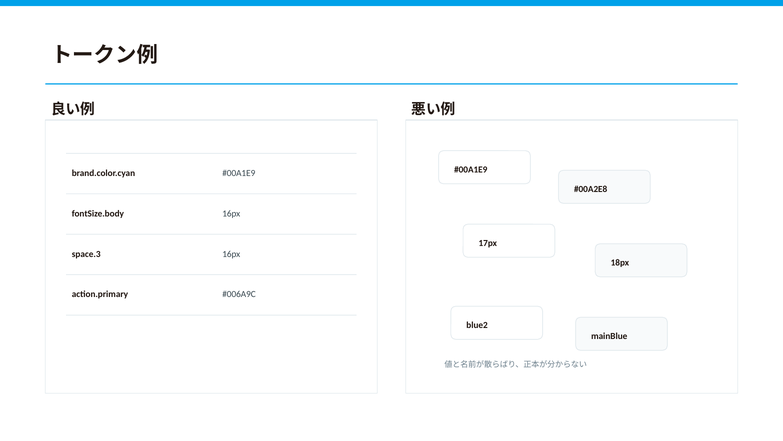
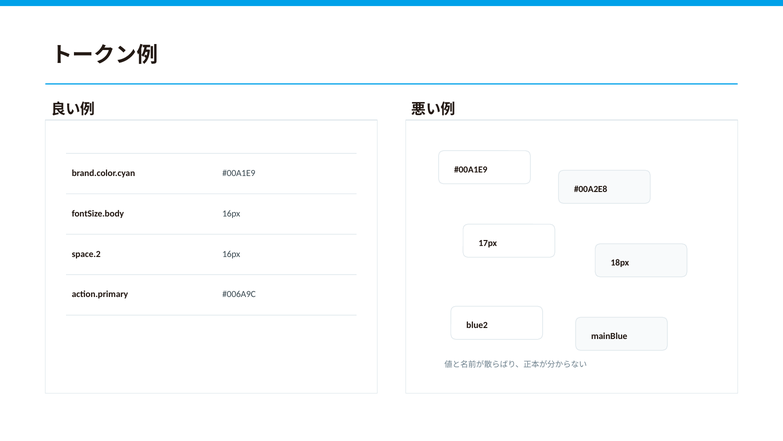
space.3: space.3 -> space.2 (86, 254)
